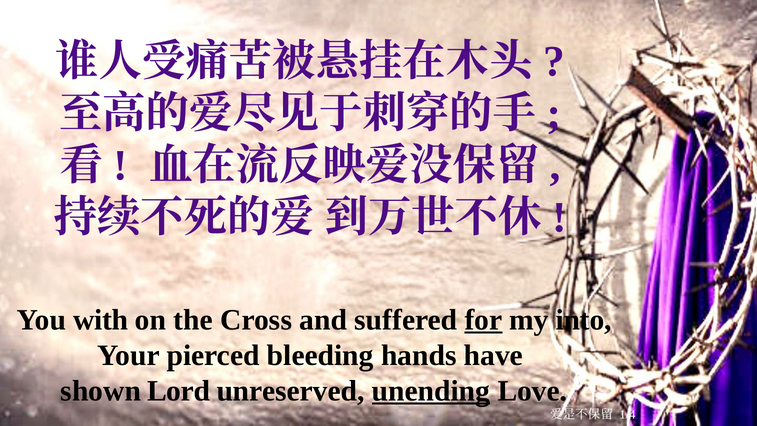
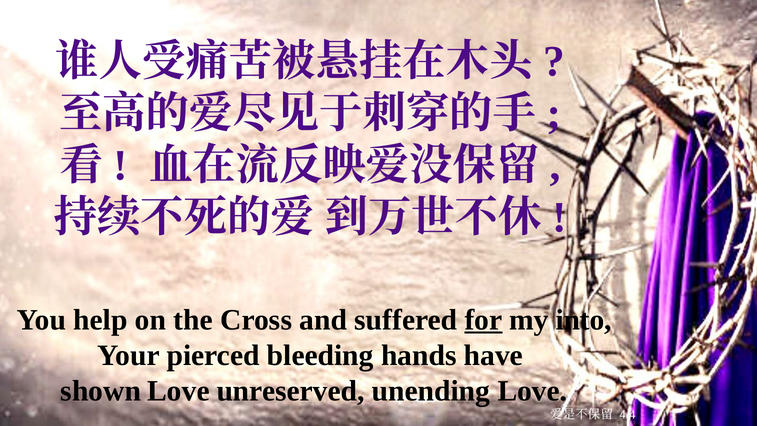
with: with -> help (100, 320)
shown Lord: Lord -> Love (178, 391)
unending underline: present -> none (431, 391)
1/4: 1/4 -> 4/4 (627, 414)
